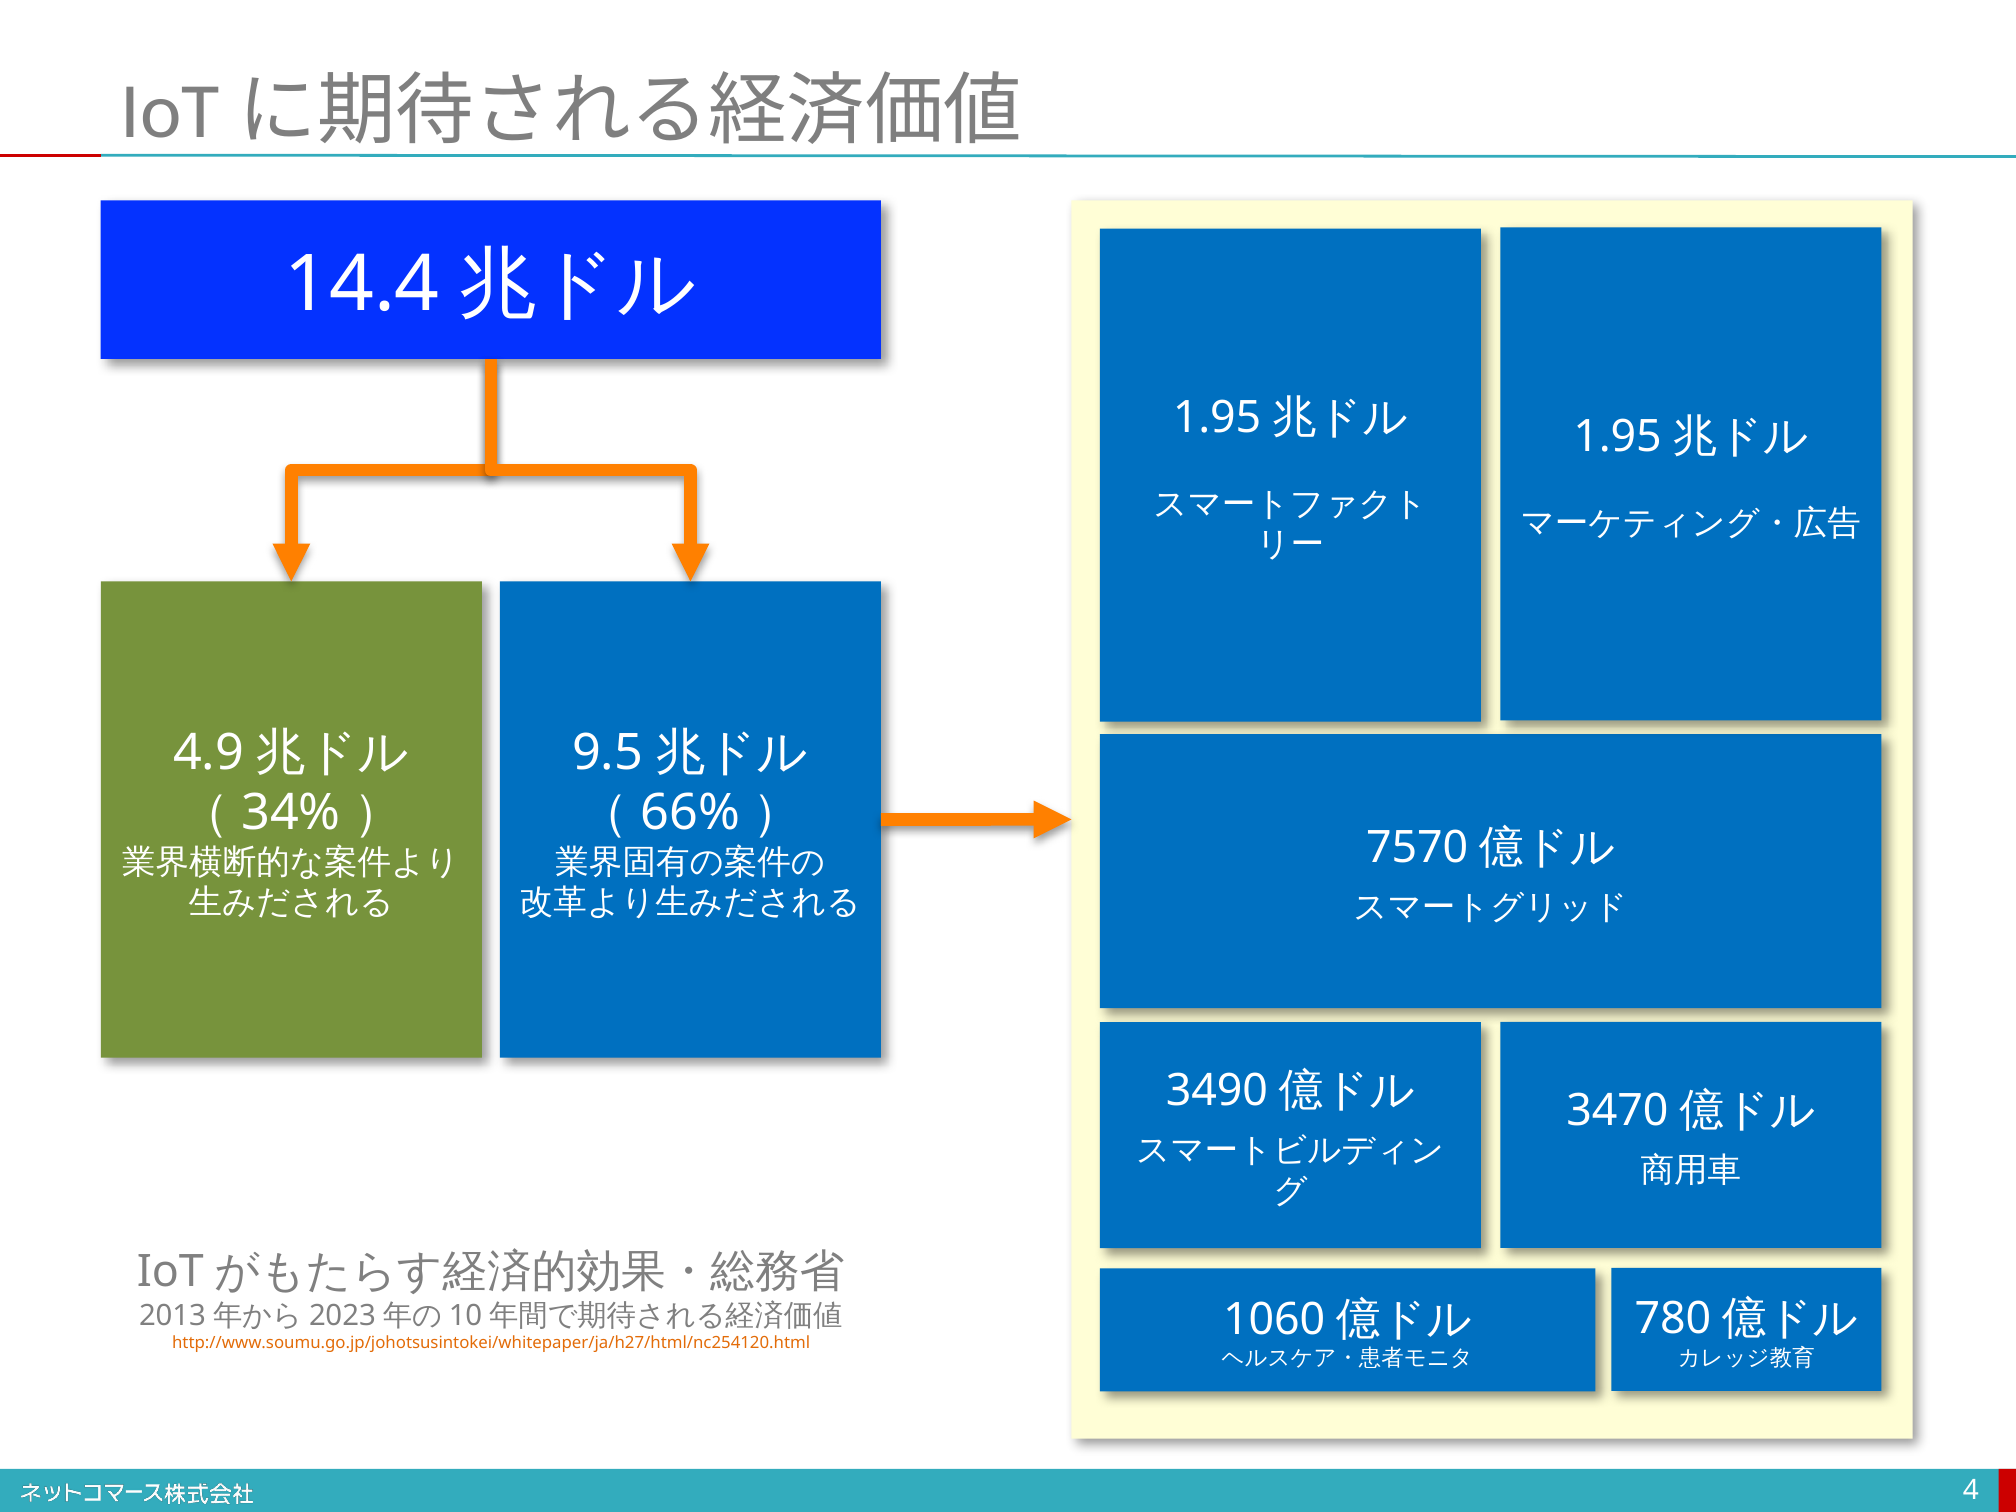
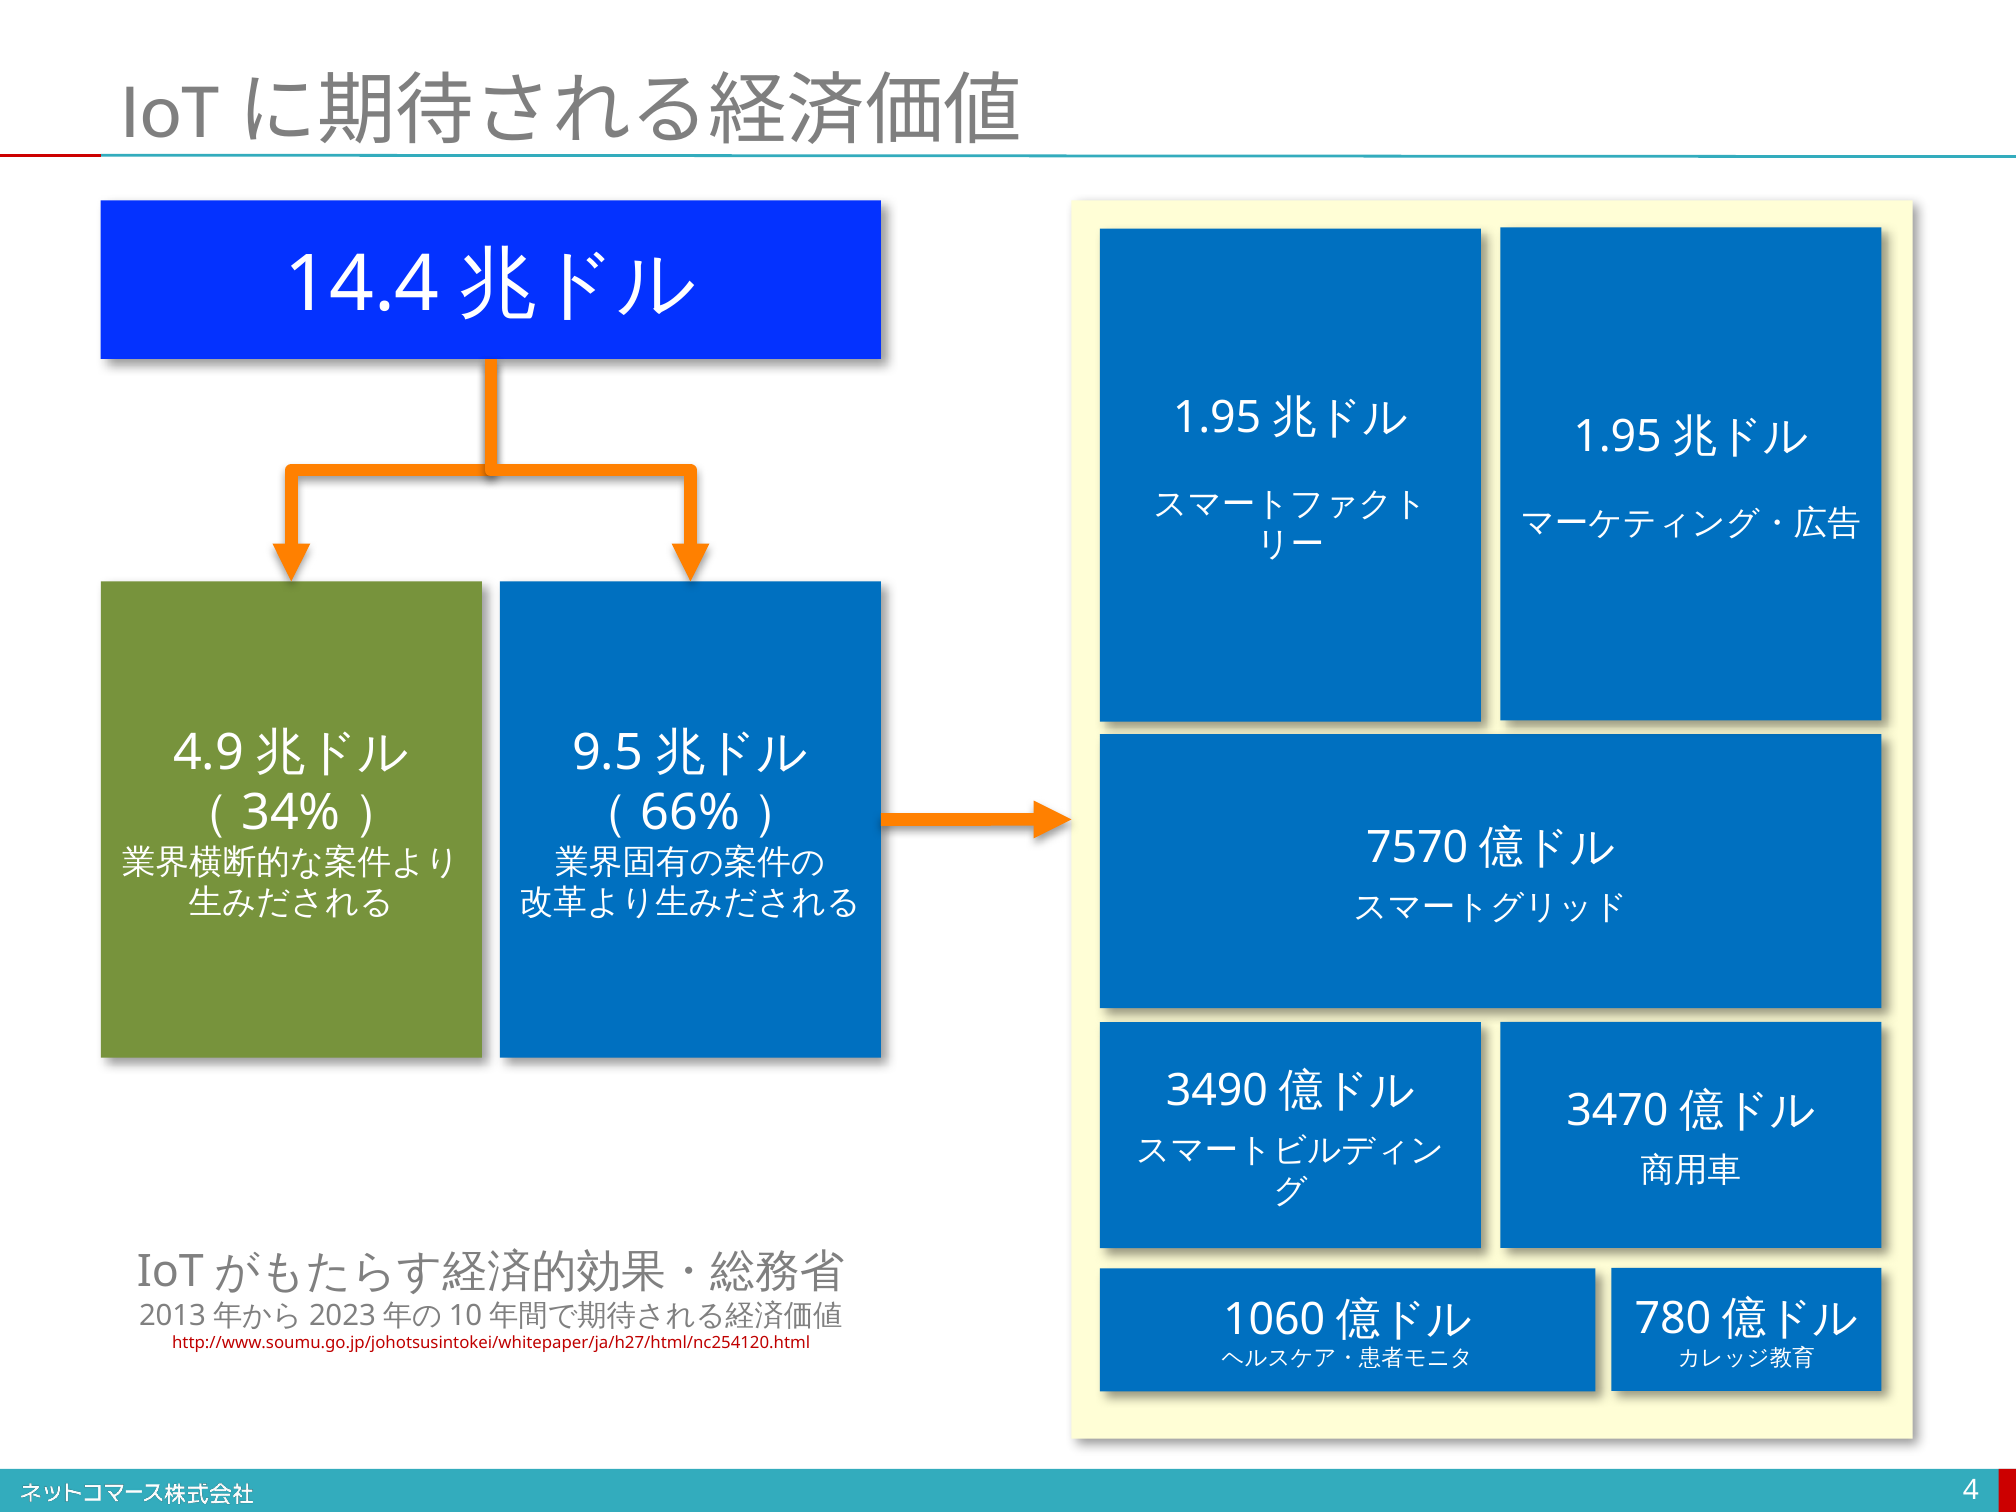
http://www.soumu.go.jp/johotsusintokei/whitepaper/ja/h27/html/nc254120.html colour: orange -> red (491, 1342)
